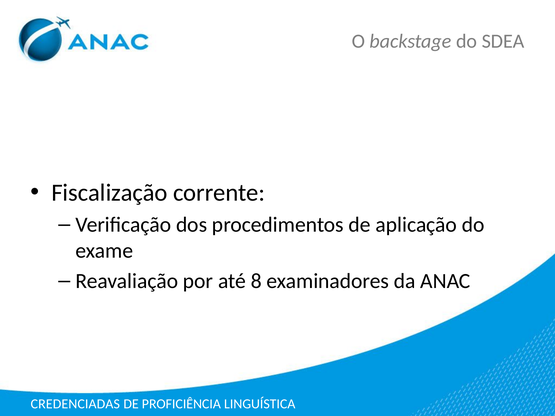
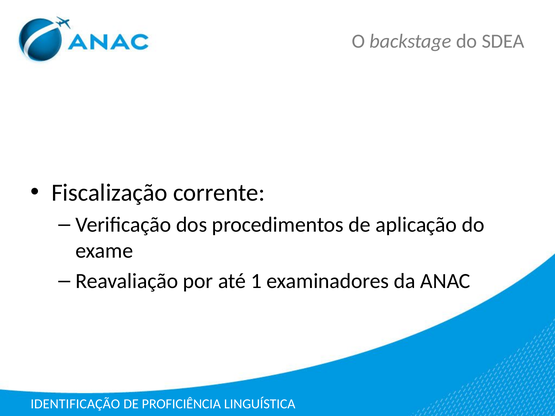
8: 8 -> 1 (256, 281)
CREDENCIADAS: CREDENCIADAS -> IDENTIFICAÇÃO (75, 404)
